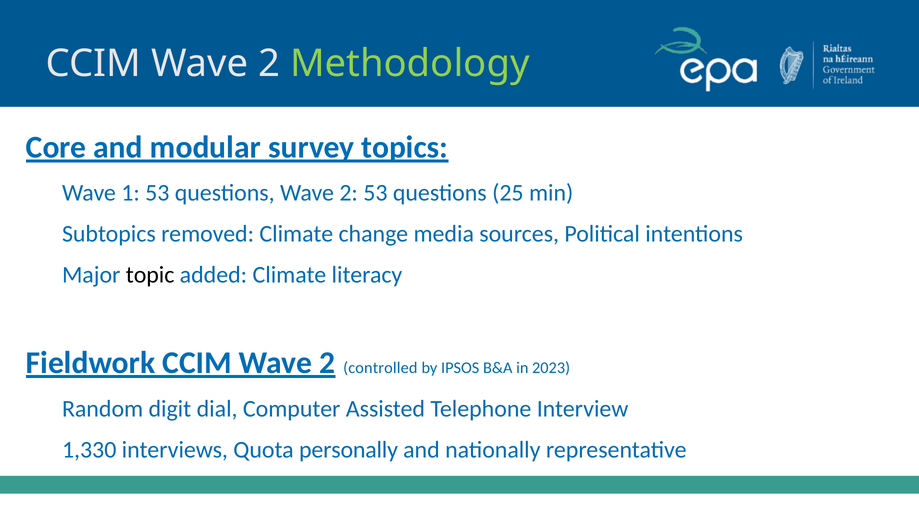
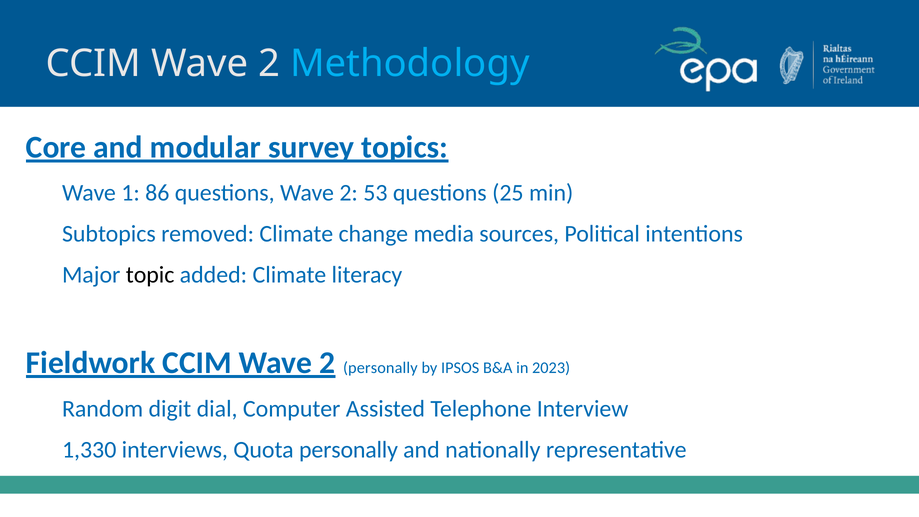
Methodology colour: light green -> light blue (410, 64)
1 53: 53 -> 86 (157, 193)
controlled: controlled -> personally (380, 368)
